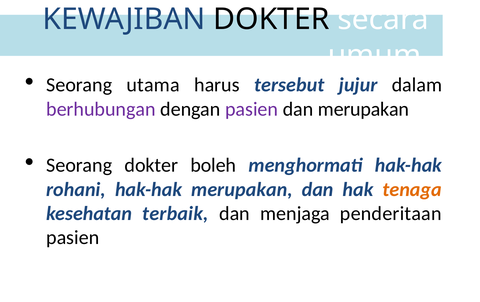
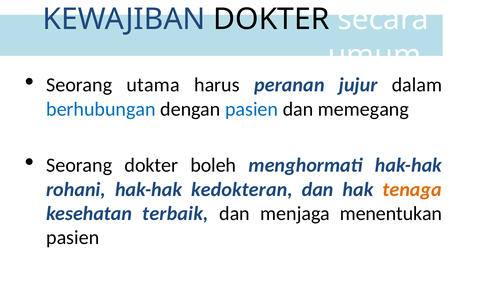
tersebut: tersebut -> peranan (289, 85)
berhubungan colour: purple -> blue (101, 109)
pasien colour: purple -> blue (252, 109)
dan merupakan: merupakan -> memegang (363, 109)
hak-hak merupakan: merupakan -> kedokteran (242, 190)
penderitaan: penderitaan -> menentukan (391, 214)
